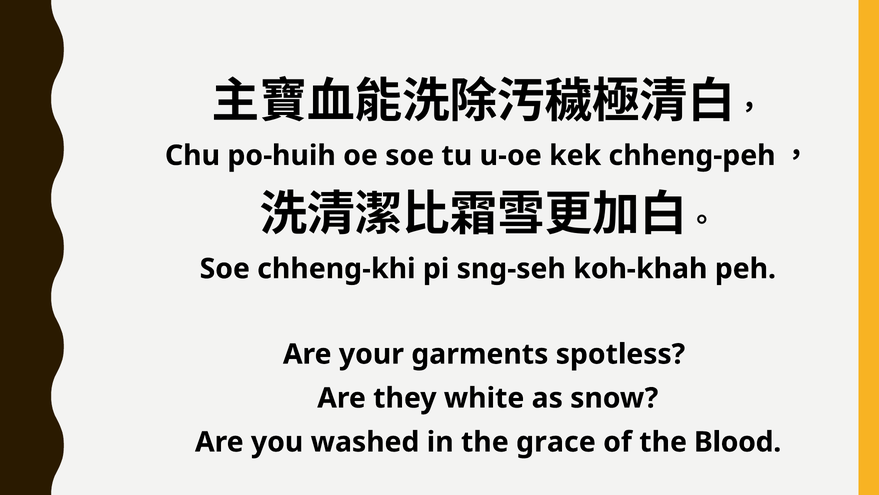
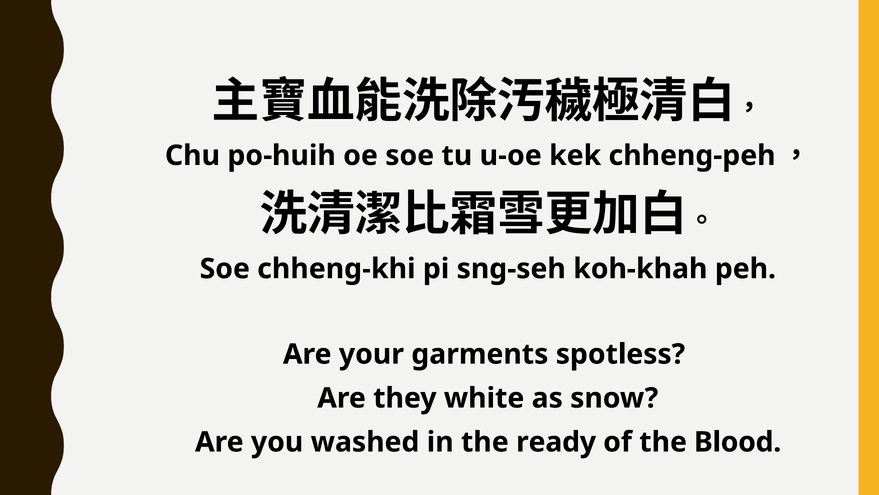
grace: grace -> ready (556, 442)
